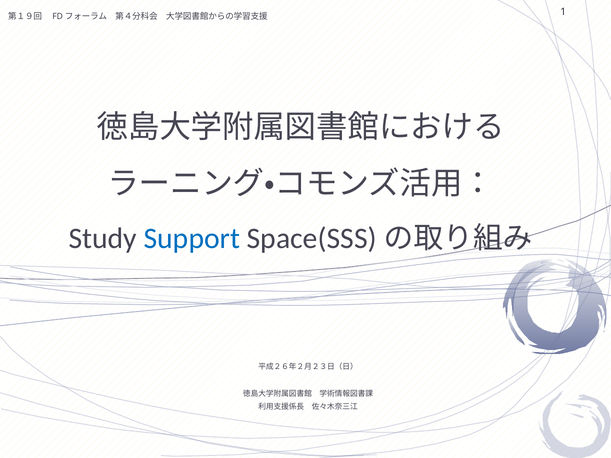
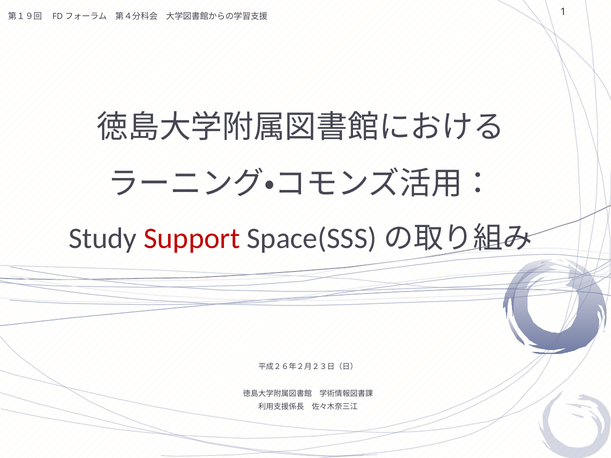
Support colour: blue -> red (192, 238)
